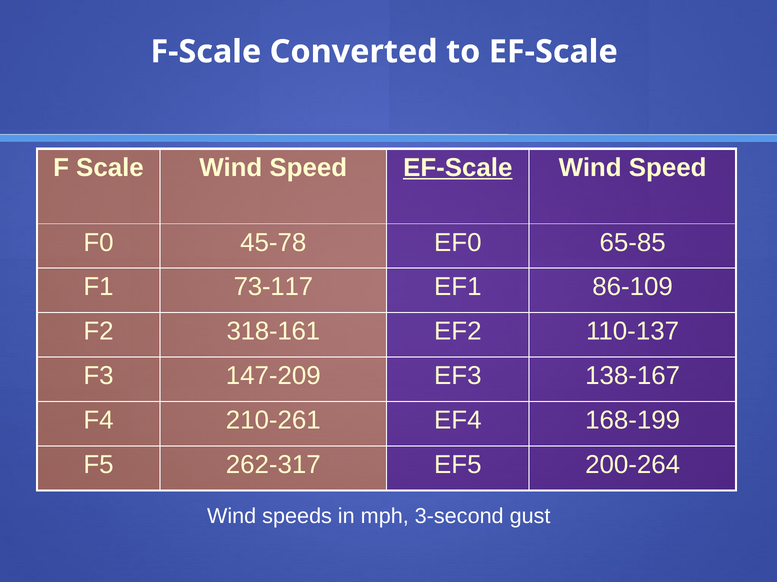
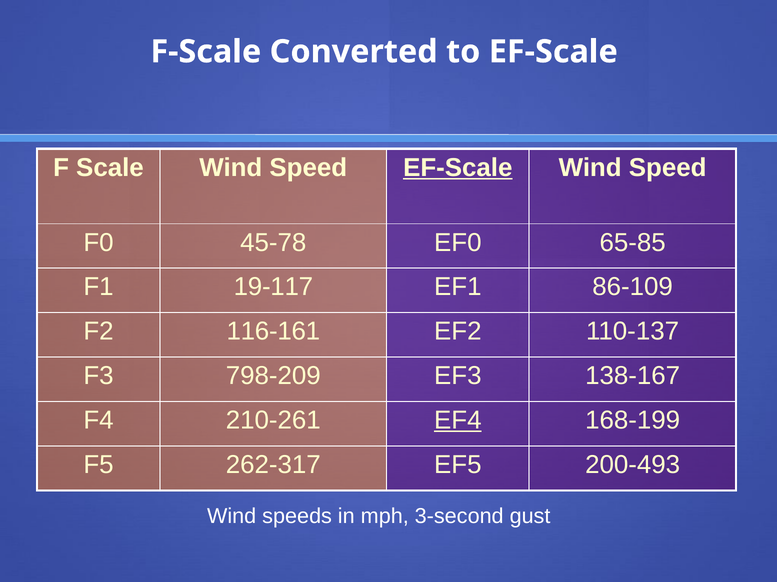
73-117: 73-117 -> 19-117 (273, 287)
318-161: 318-161 -> 116-161 (273, 332)
147-209: 147-209 -> 798-209 (273, 376)
EF4 underline: none -> present (458, 421)
200-264: 200-264 -> 200-493 (633, 465)
